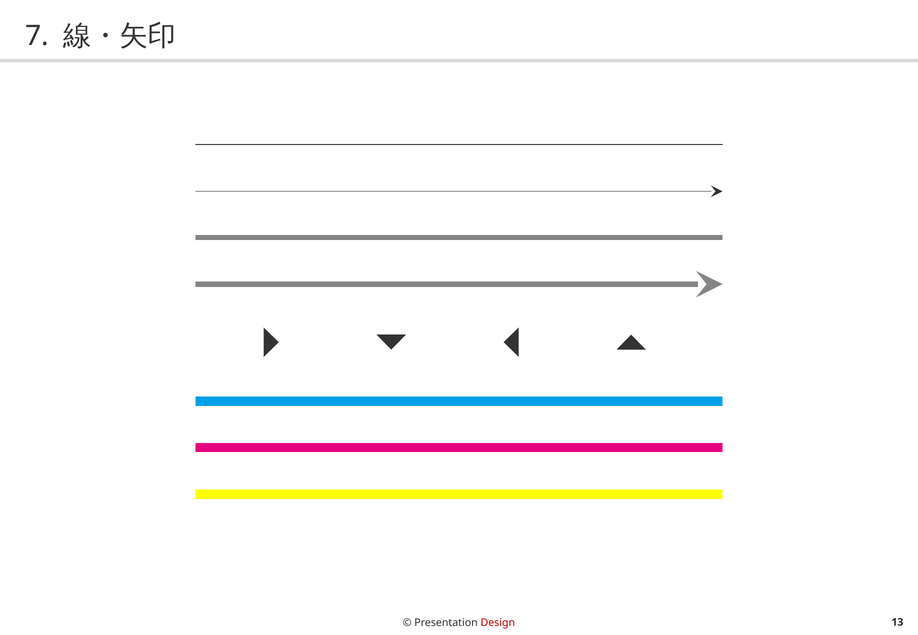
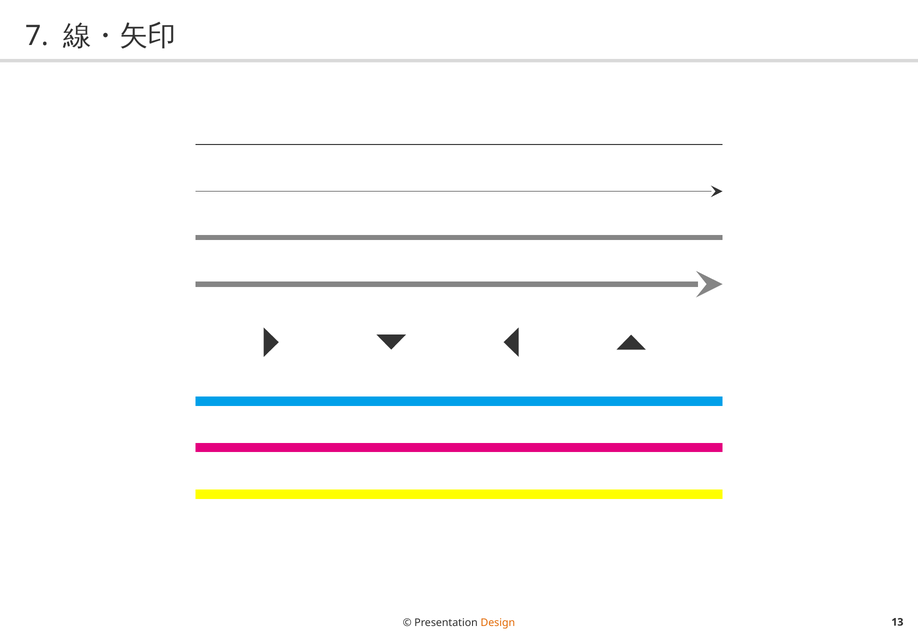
Design colour: red -> orange (498, 623)
